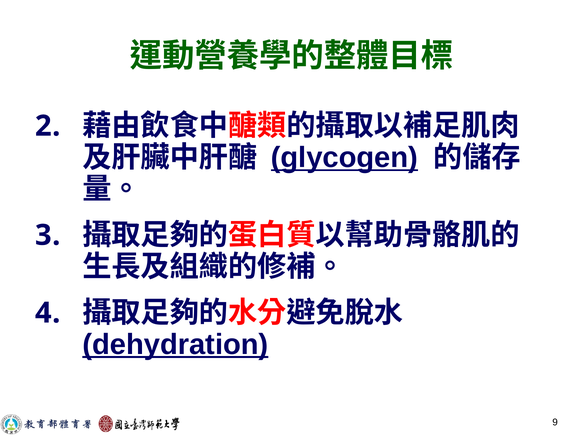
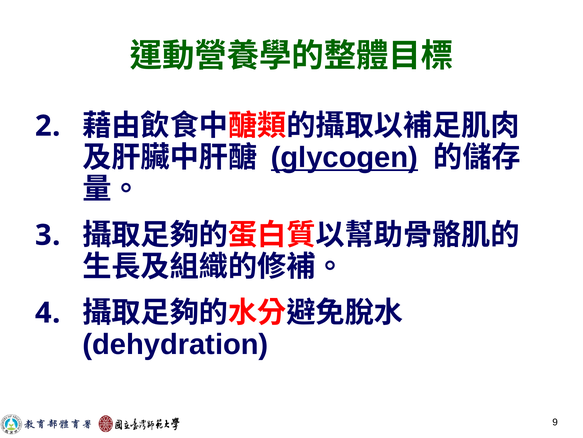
dehydration underline: present -> none (175, 344)
